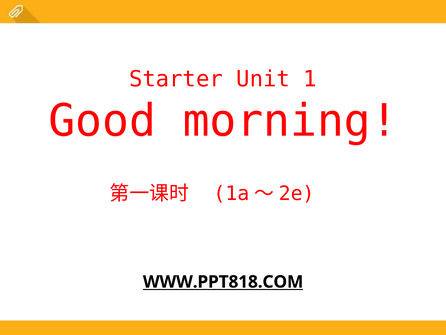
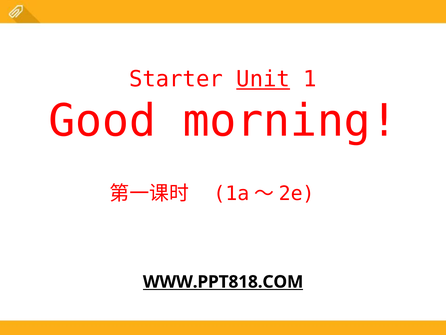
Unit underline: none -> present (263, 79)
